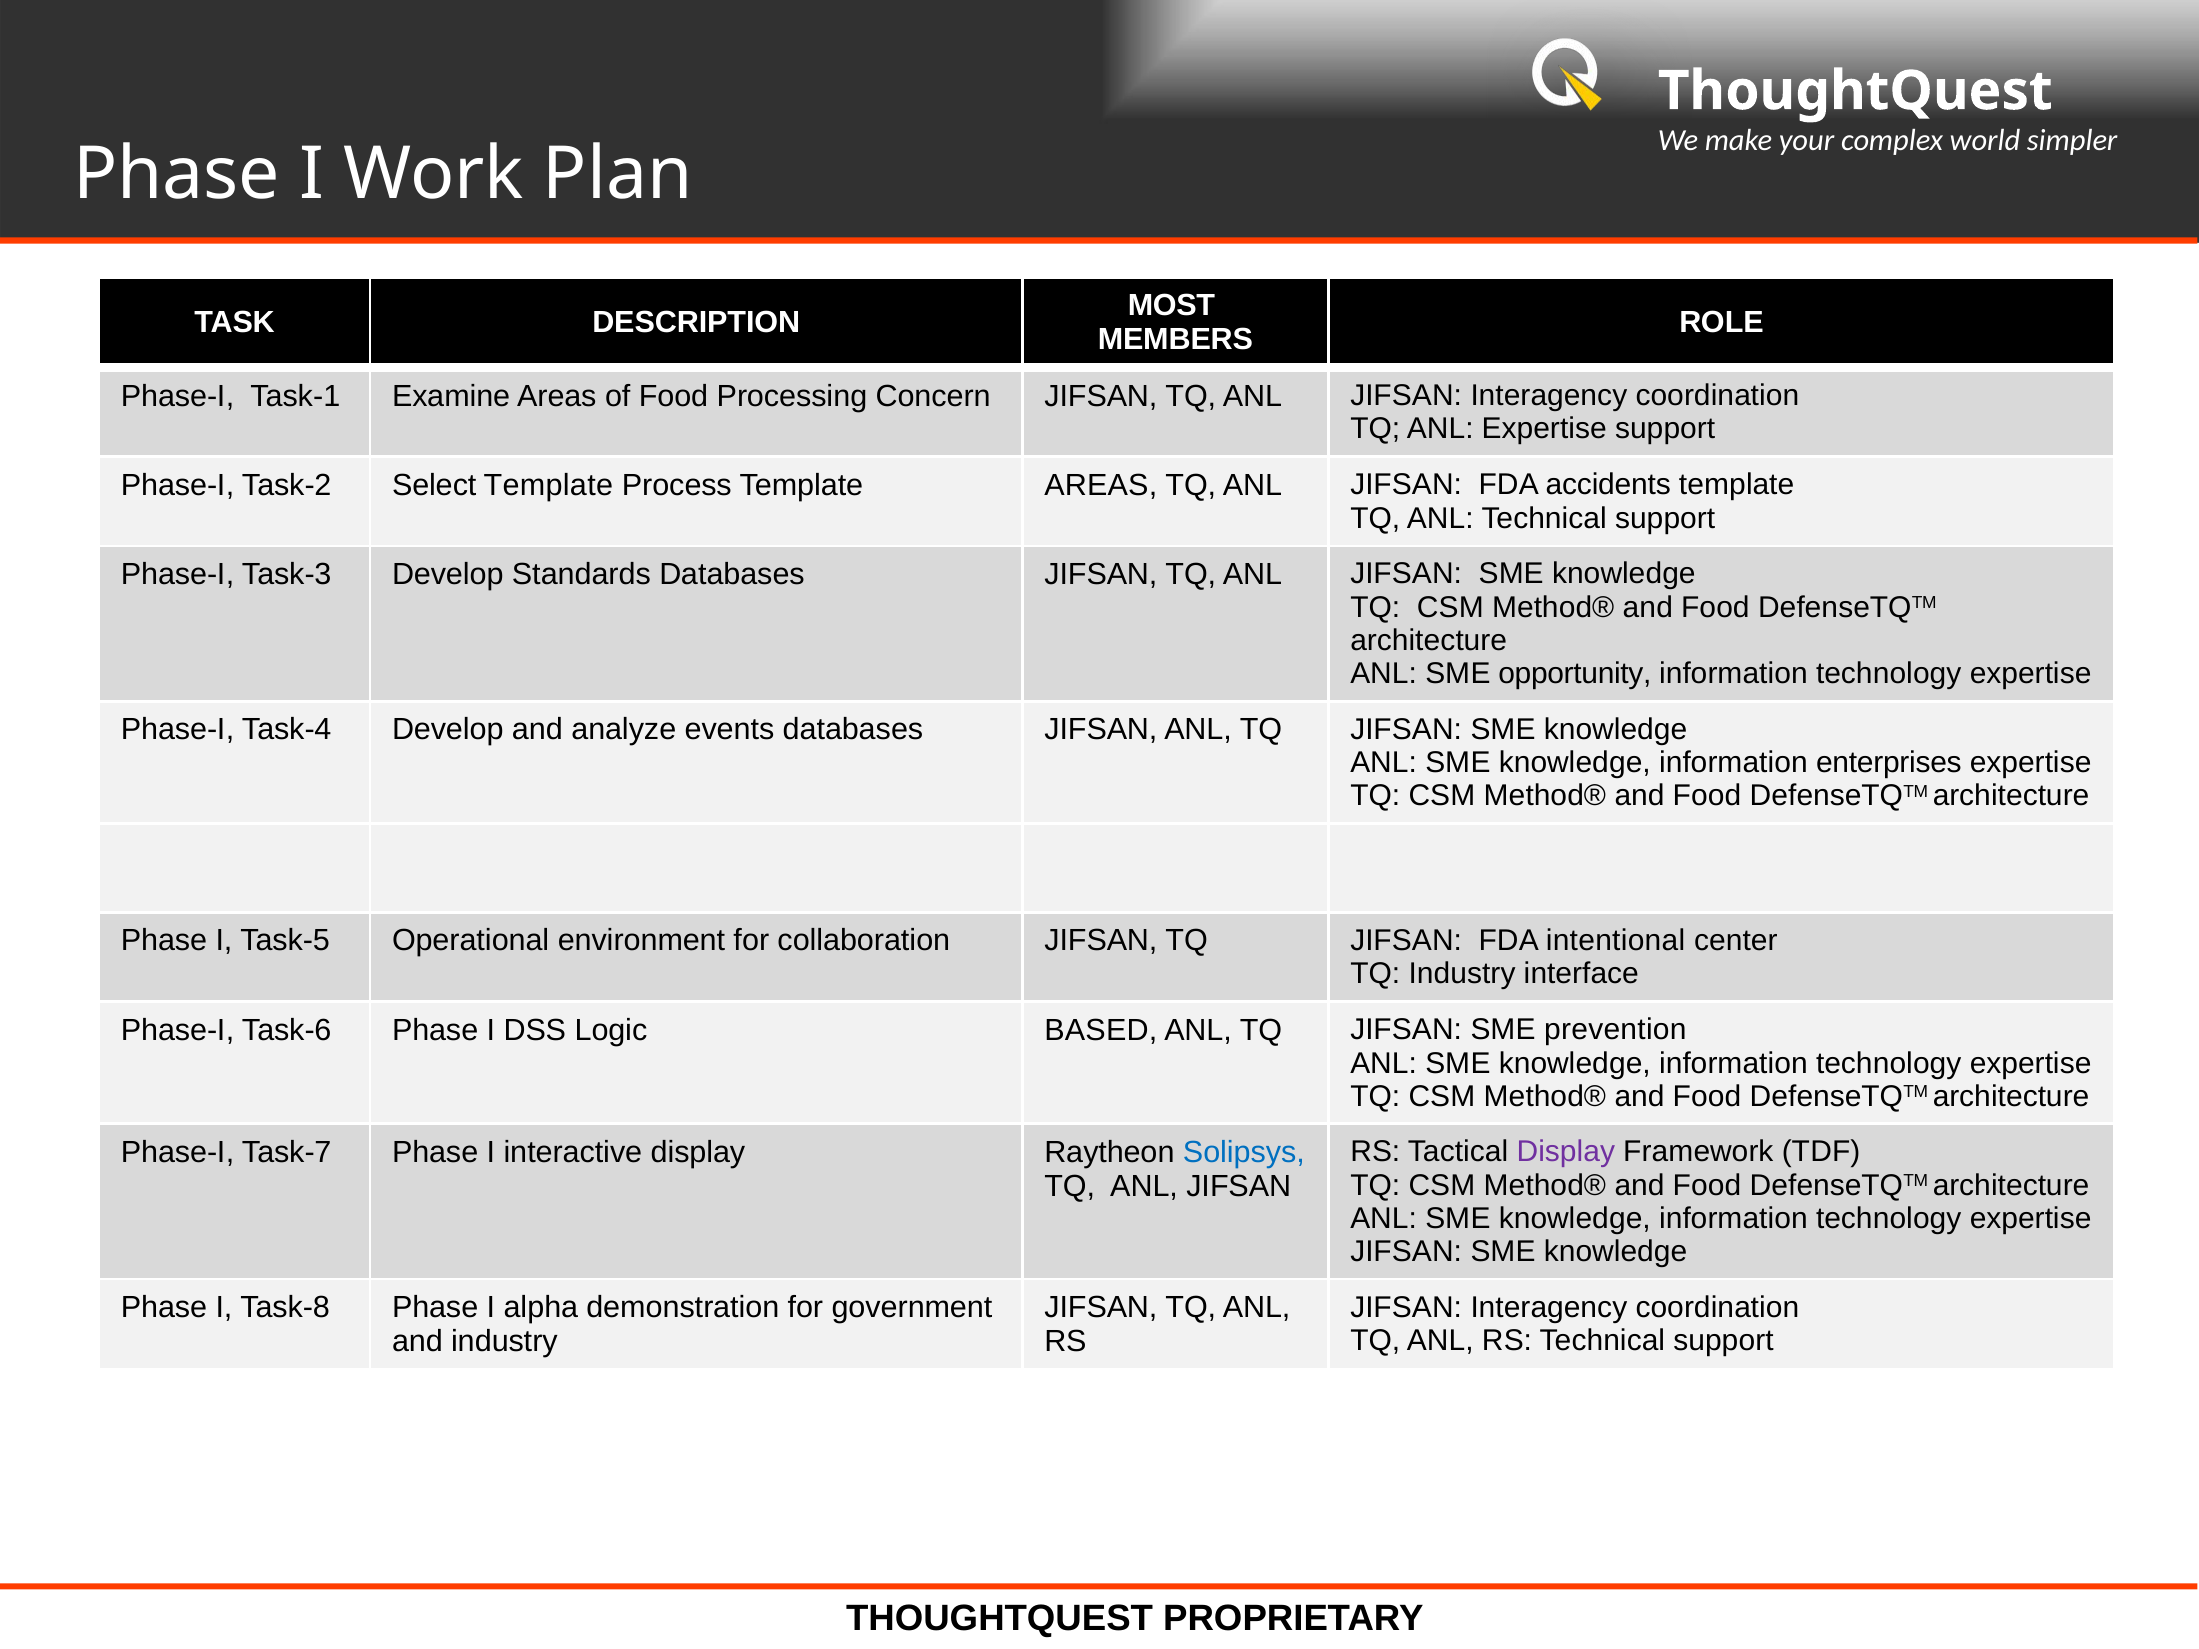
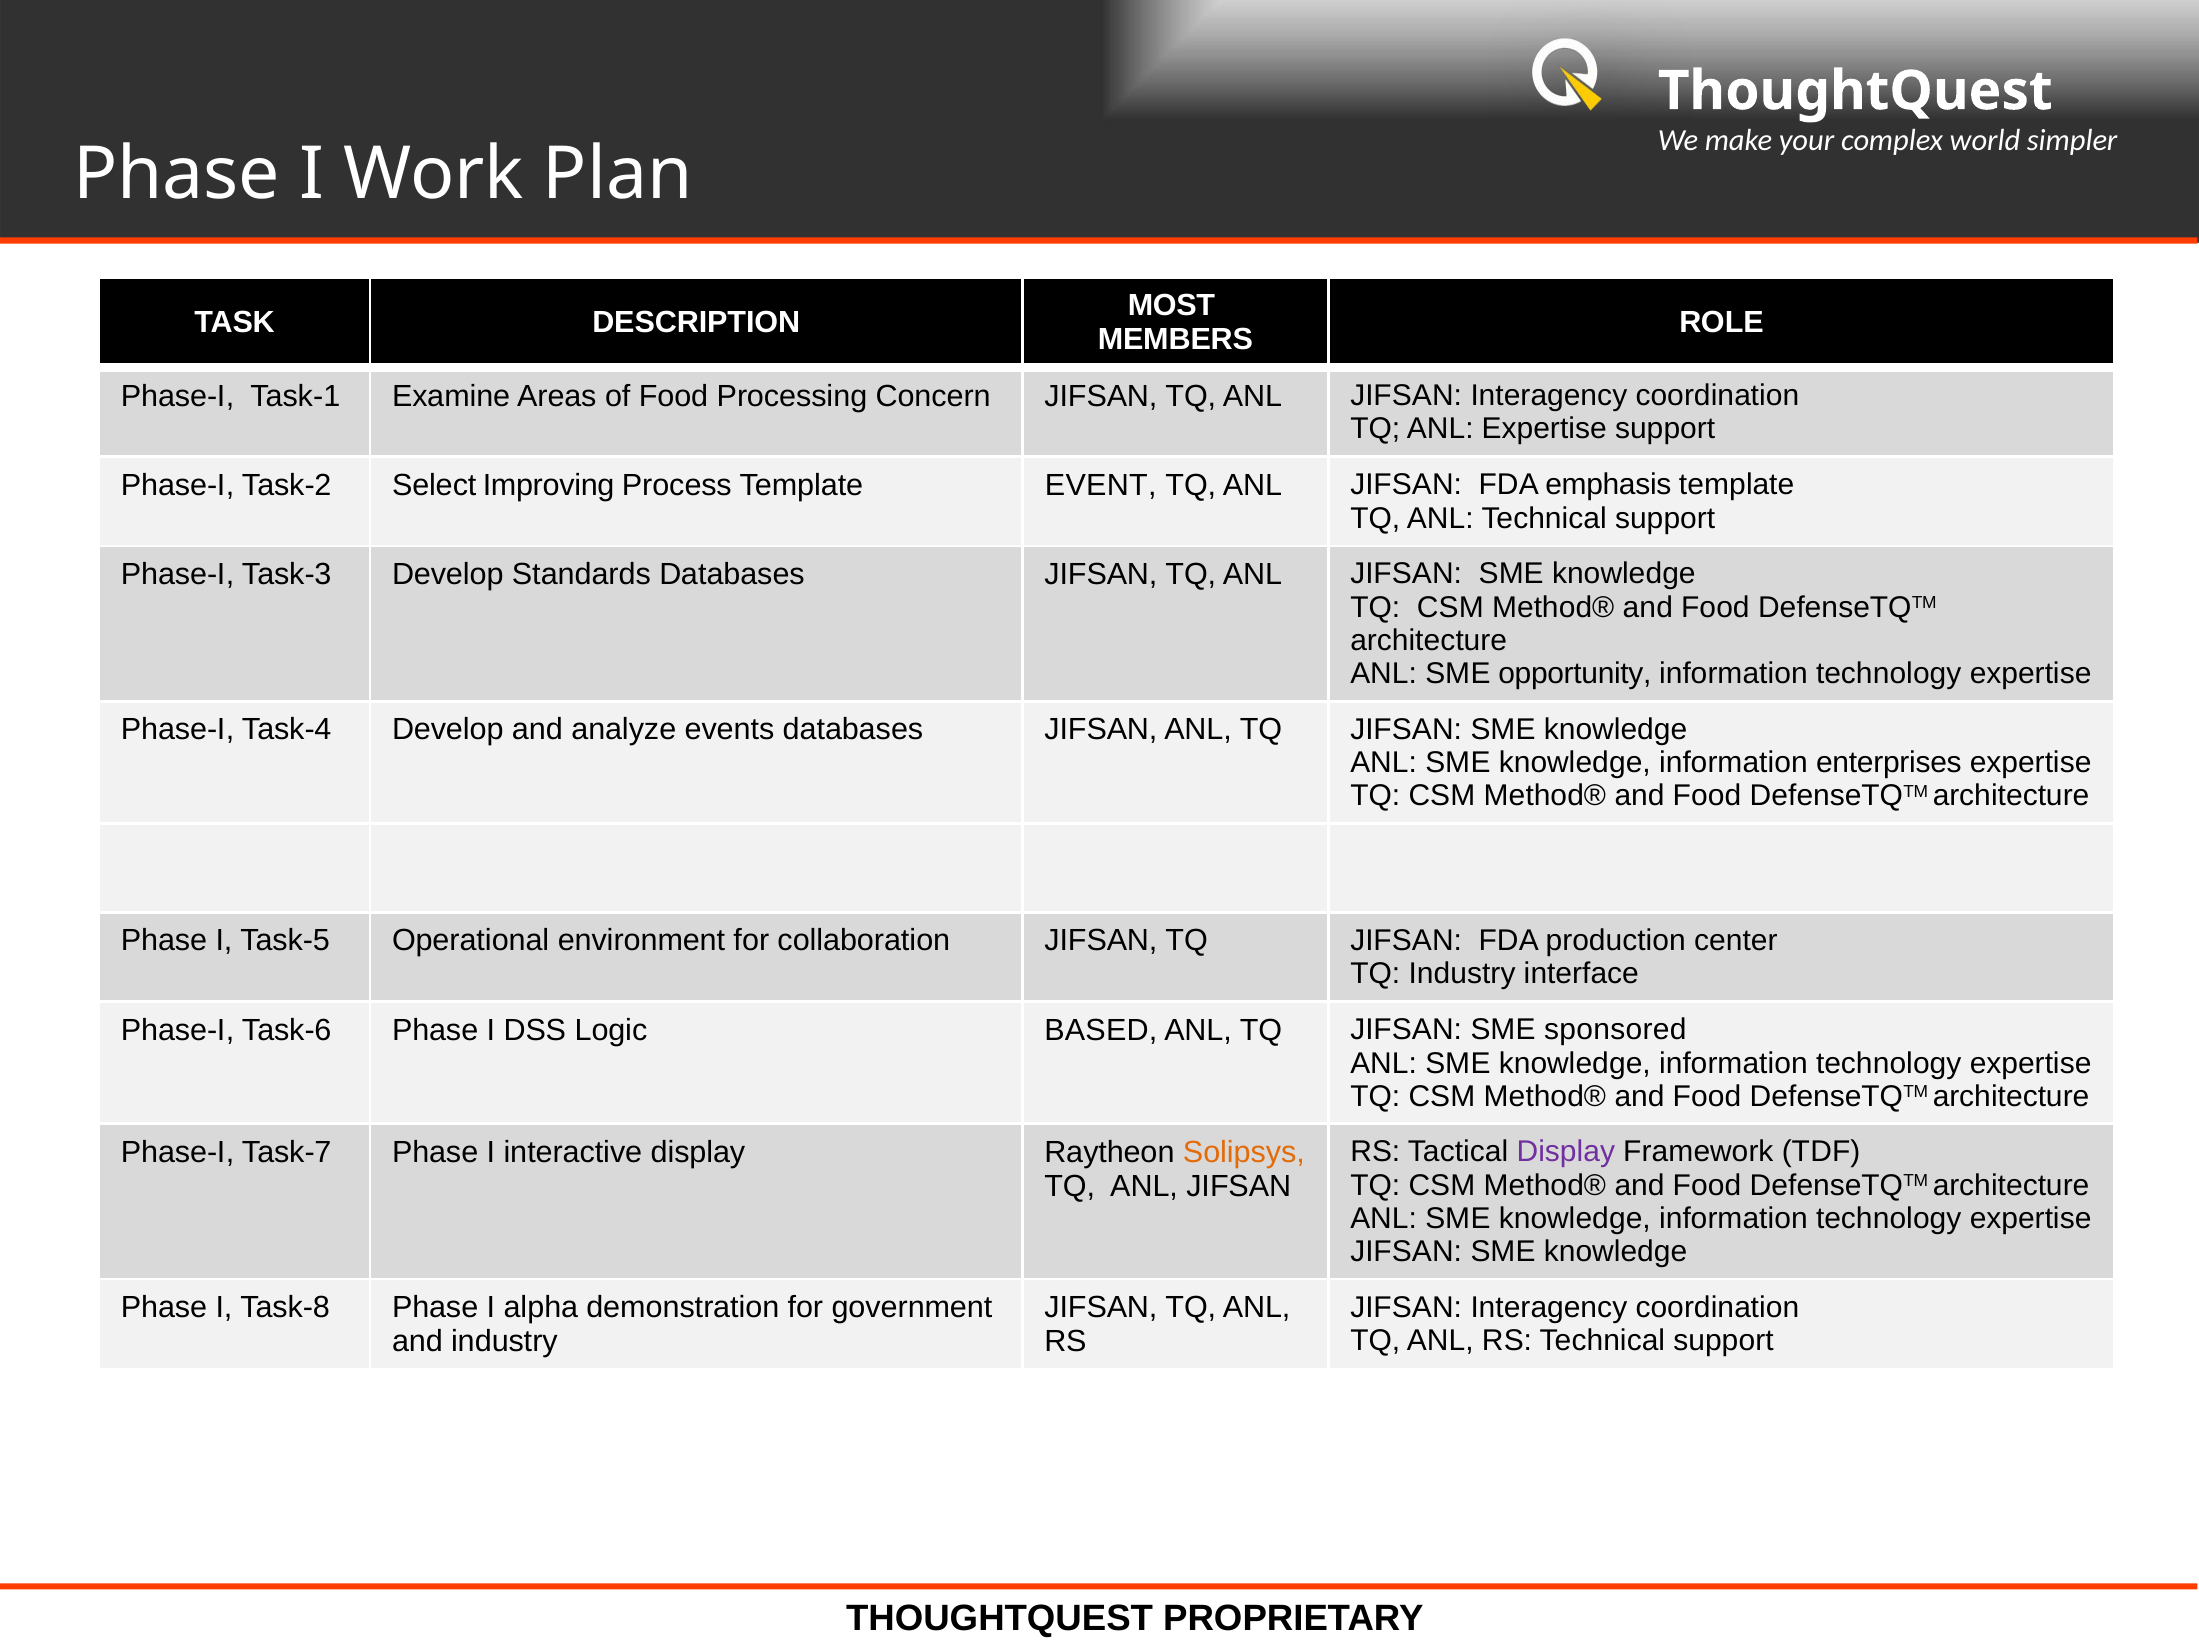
Select Template: Template -> Improving (549, 485)
Template AREAS: AREAS -> EVENT (1101, 485)
accidents: accidents -> emphasis (1608, 485)
intentional: intentional -> production (1616, 941)
prevention: prevention -> sponsored (1615, 1030)
Solipsys colour: blue -> orange (1244, 1152)
